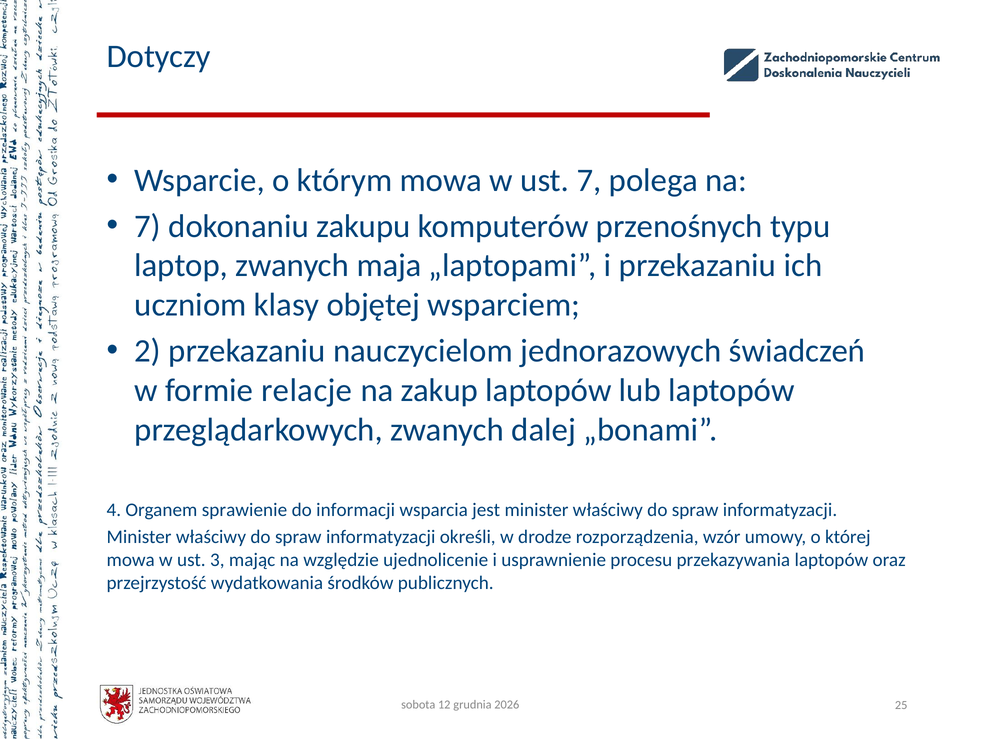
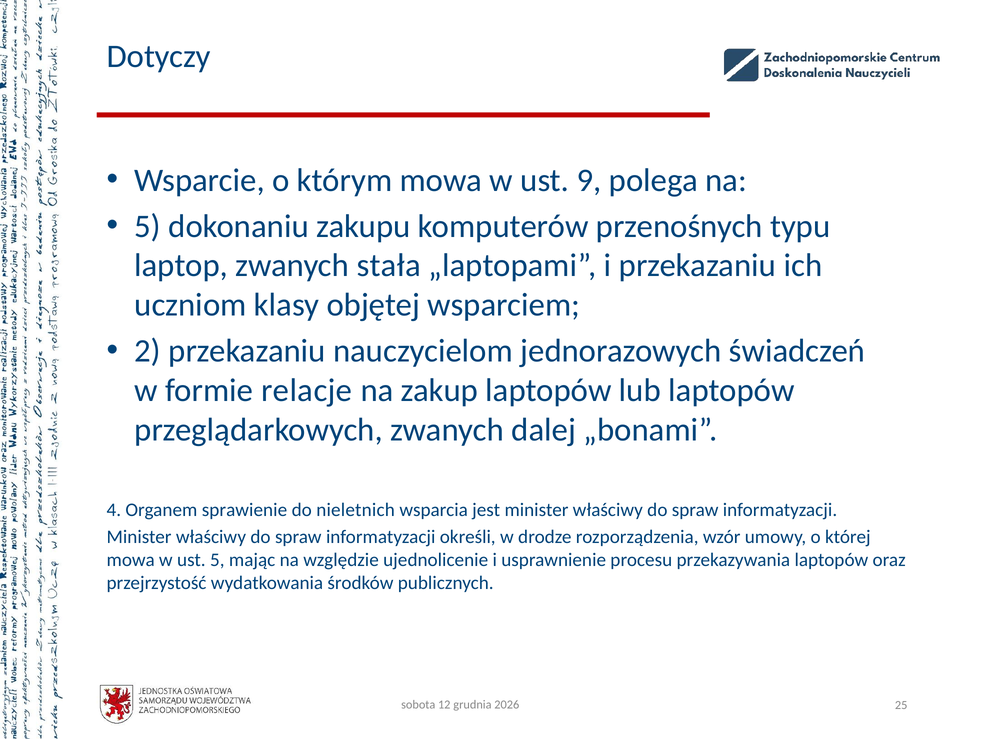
ust 7: 7 -> 9 (589, 180)
7: 7 -> 5 (148, 226)
maja: maja -> stała (389, 266)
informacji: informacji -> nieletnich (356, 510)
ust 3: 3 -> 5 (217, 560)
